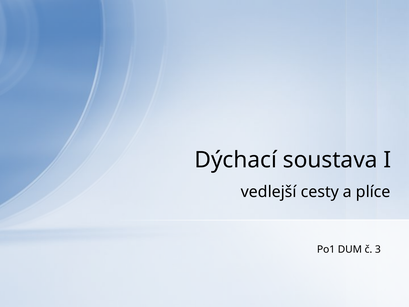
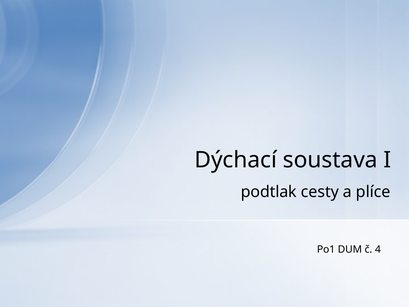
vedlejší: vedlejší -> podtlak (269, 192)
3: 3 -> 4 (378, 249)
